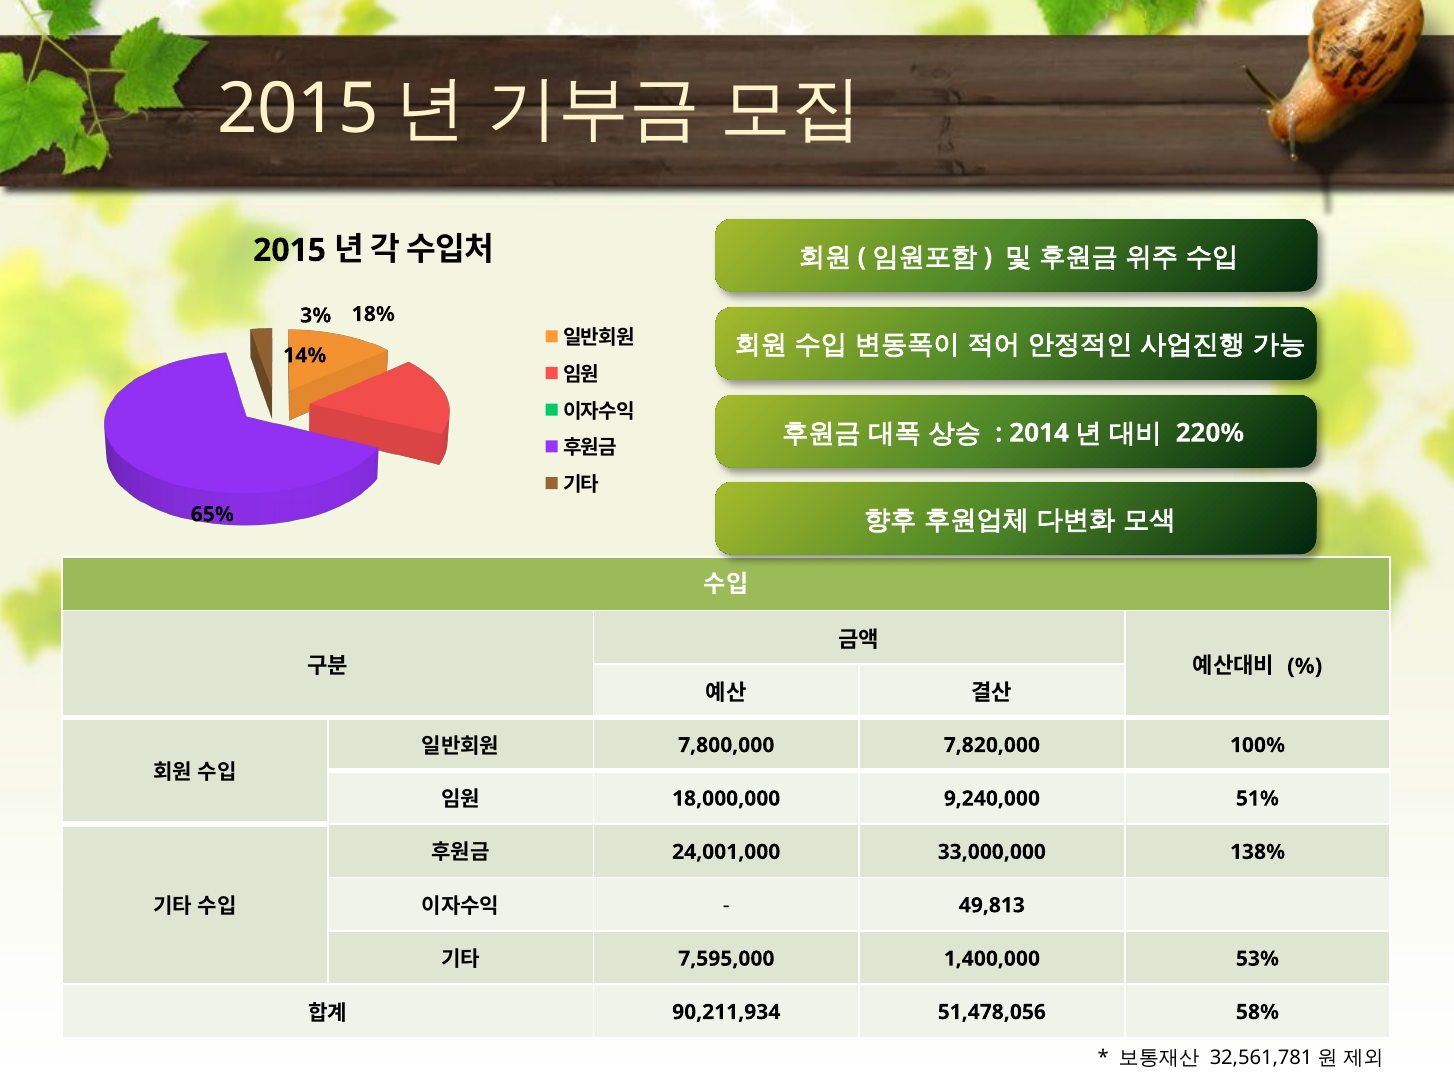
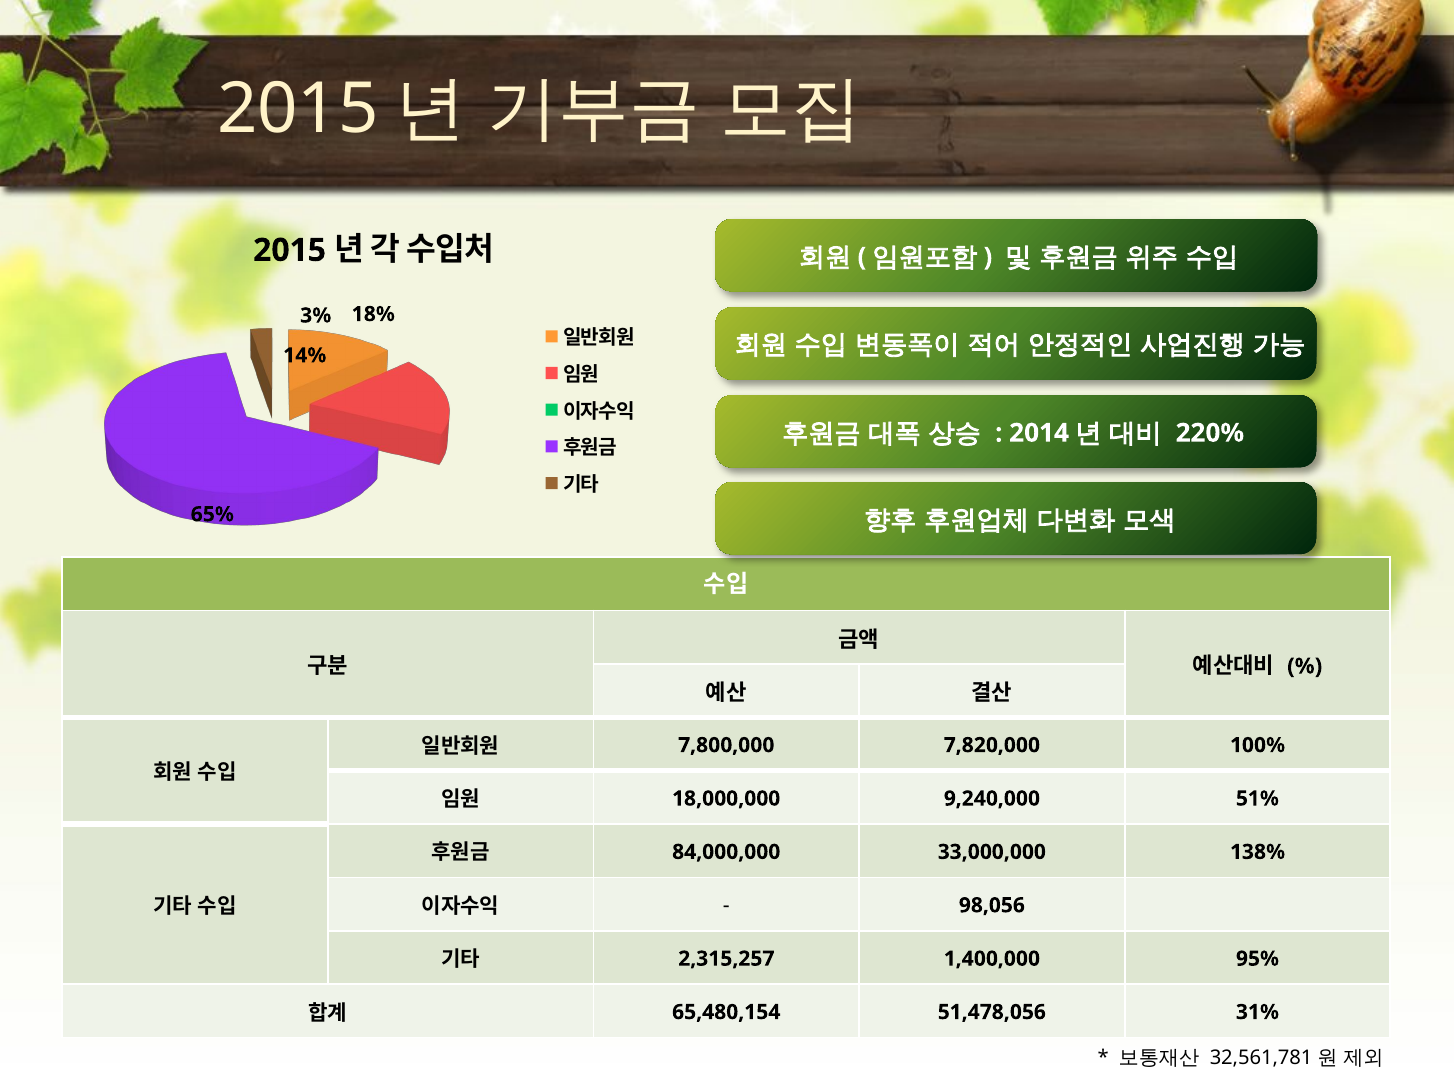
24,001,000: 24,001,000 -> 84,000,000 (726, 852)
49,813: 49,813 -> 98,056 (992, 906)
7,595,000: 7,595,000 -> 2,315,257 (726, 959)
53%: 53% -> 95% (1257, 959)
90,211,934: 90,211,934 -> 65,480,154 (726, 1013)
58%: 58% -> 31% (1257, 1013)
